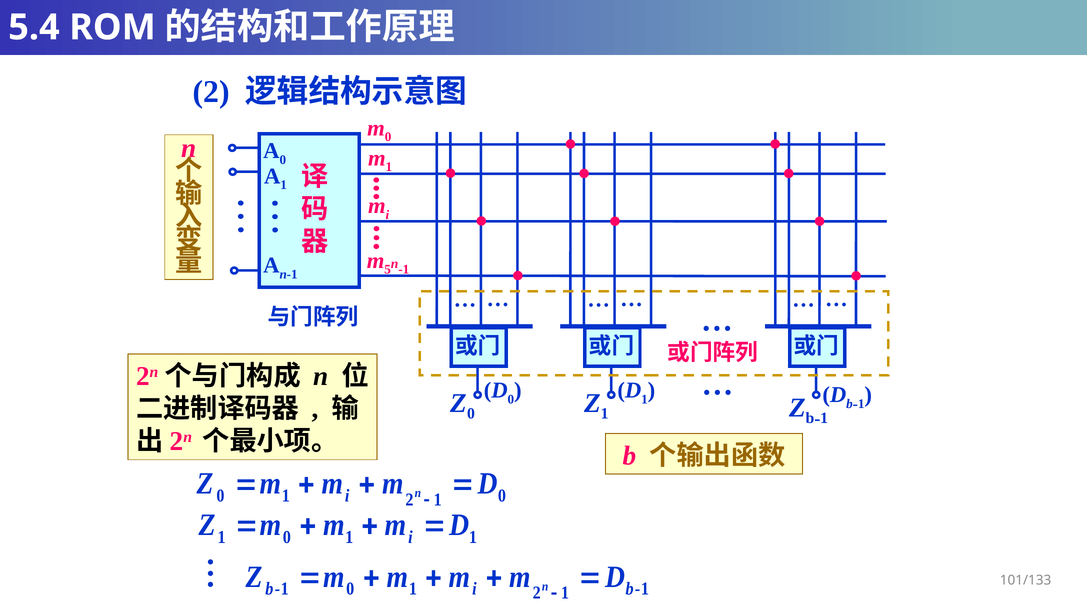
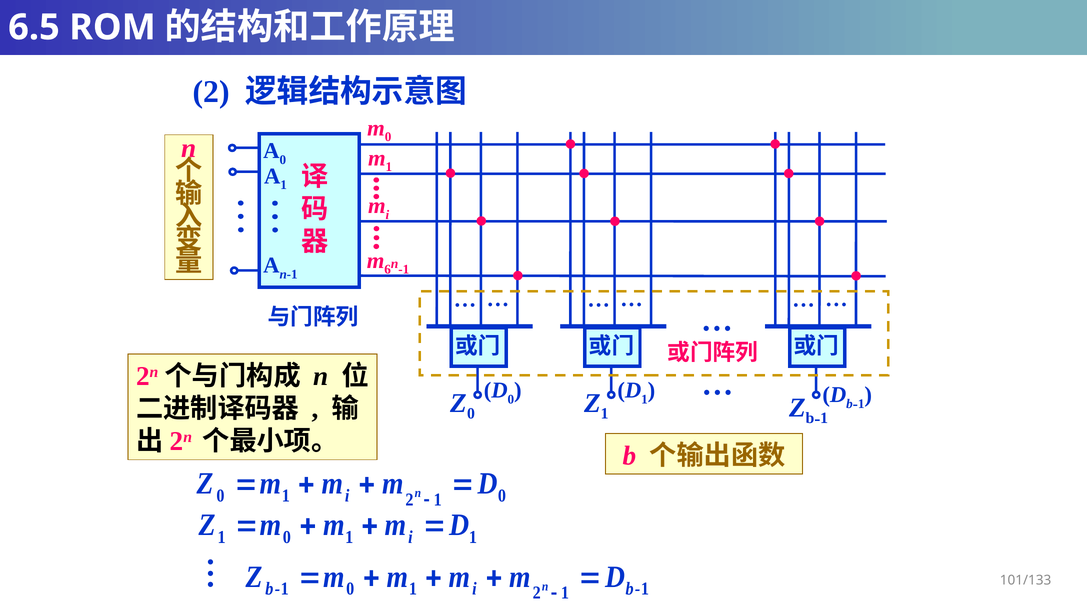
5.4: 5.4 -> 6.5 (34, 27)
5: 5 -> 6 (388, 270)
